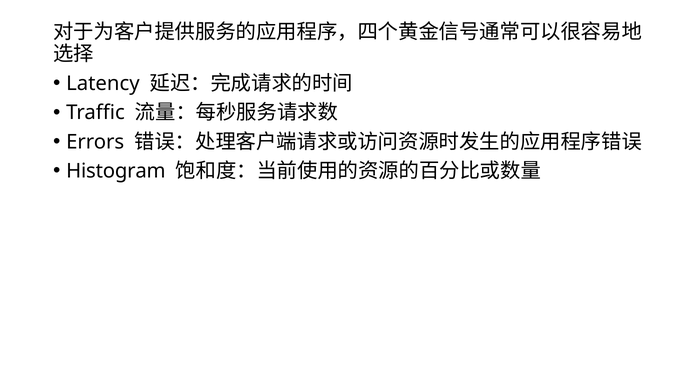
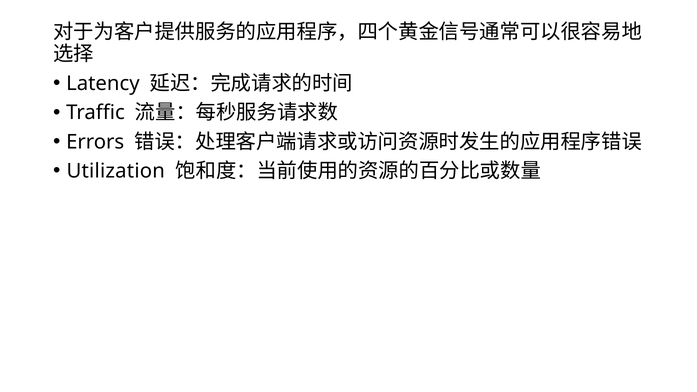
Histogram: Histogram -> Utilization (116, 171)
